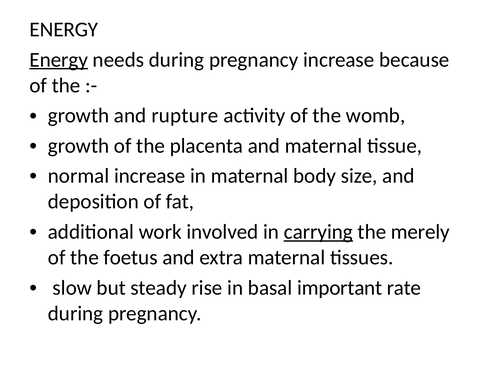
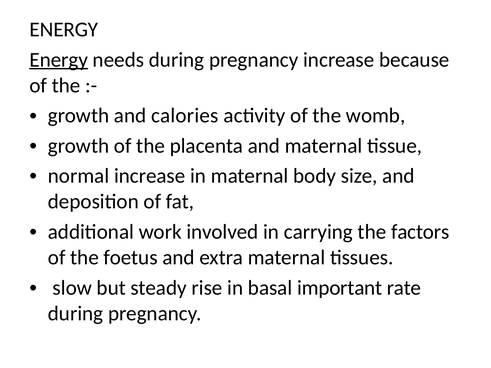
rupture: rupture -> calories (185, 116)
carrying underline: present -> none (318, 232)
merely: merely -> factors (420, 232)
